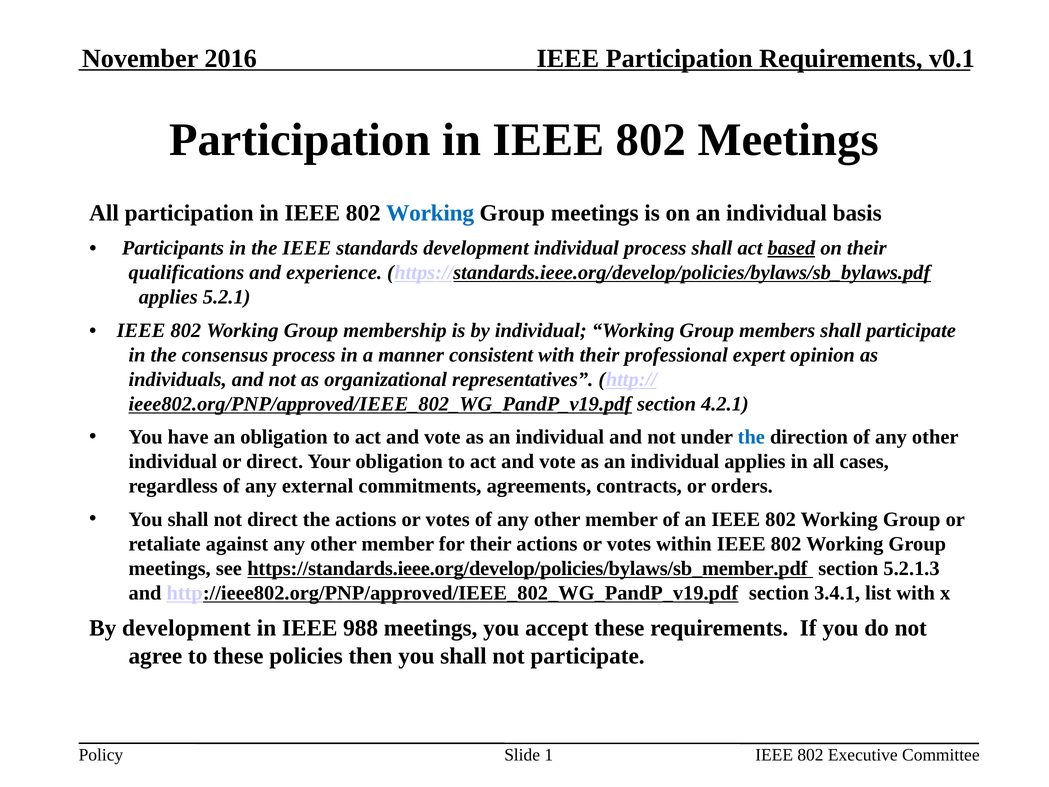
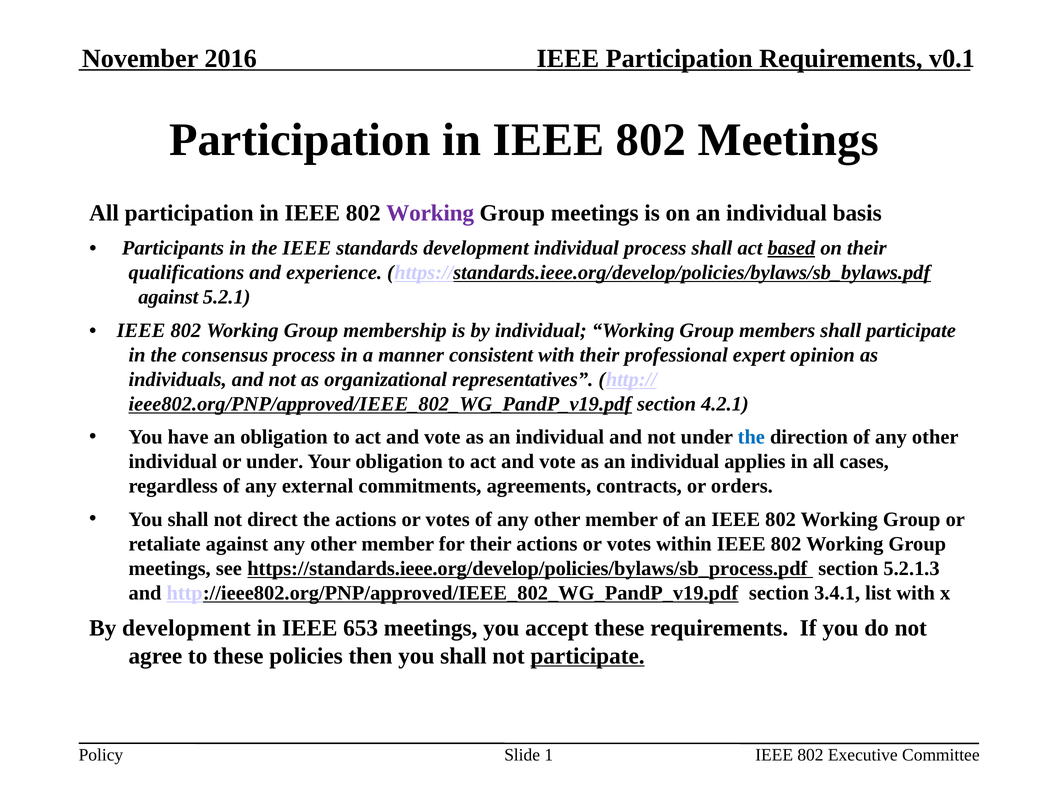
Working colour: blue -> purple (430, 213)
applies: applies -> against (168, 297)
or direct: direct -> under (275, 461)
https://standards.ieee.org/develop/policies/bylaws/sb_member.pdf: https://standards.ieee.org/develop/policies/bylaws/sb_member.pdf -> https://standards.ieee.org/develop/policies/bylaws/sb_process.pdf (527, 568)
988: 988 -> 653 (361, 628)
participate underline: none -> present (588, 656)
